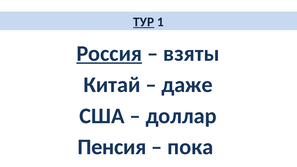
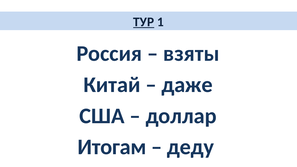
Россия underline: present -> none (109, 54)
Пенсия: Пенсия -> Итогам (112, 147)
пока: пока -> деду (190, 147)
